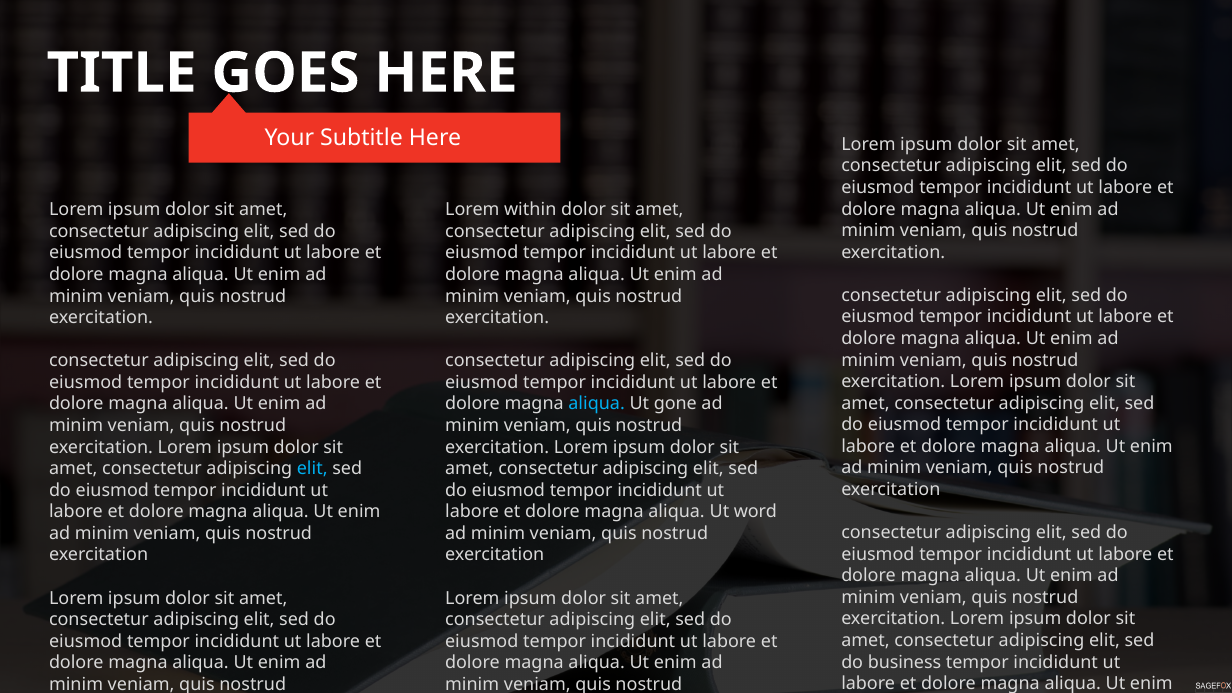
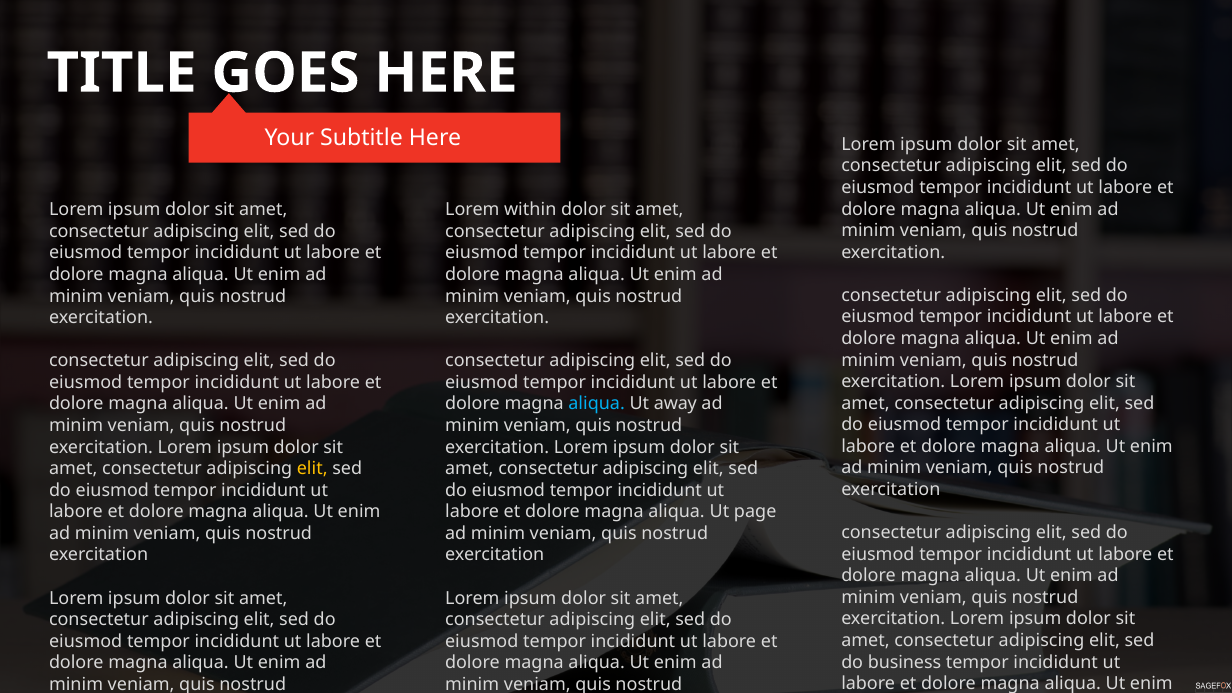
gone: gone -> away (675, 404)
elit colour: light blue -> yellow (312, 469)
word: word -> page (755, 512)
